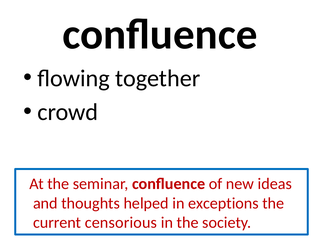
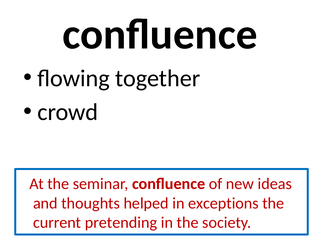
censorious: censorious -> pretending (121, 223)
